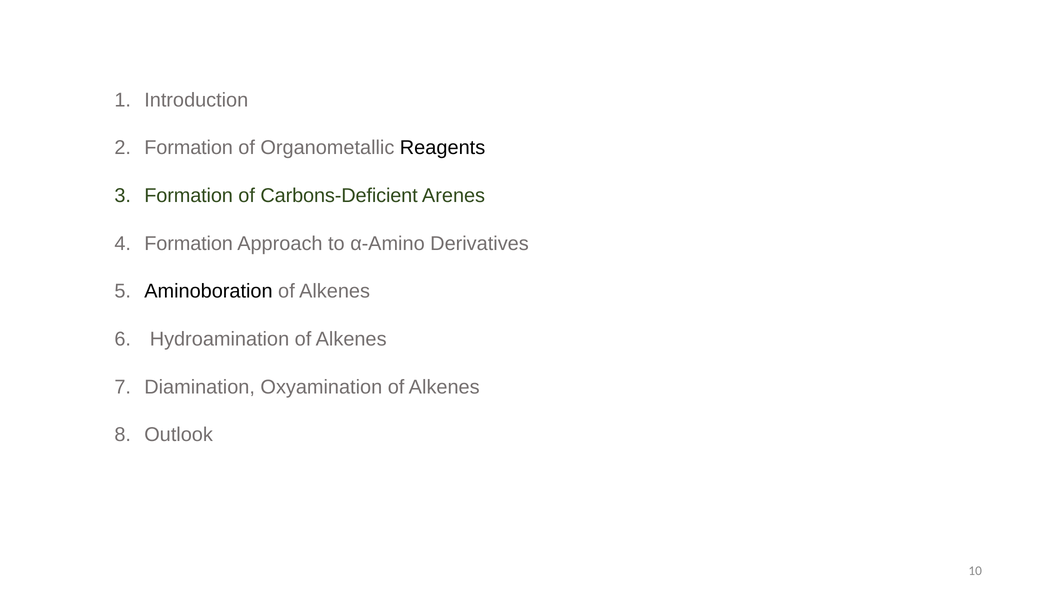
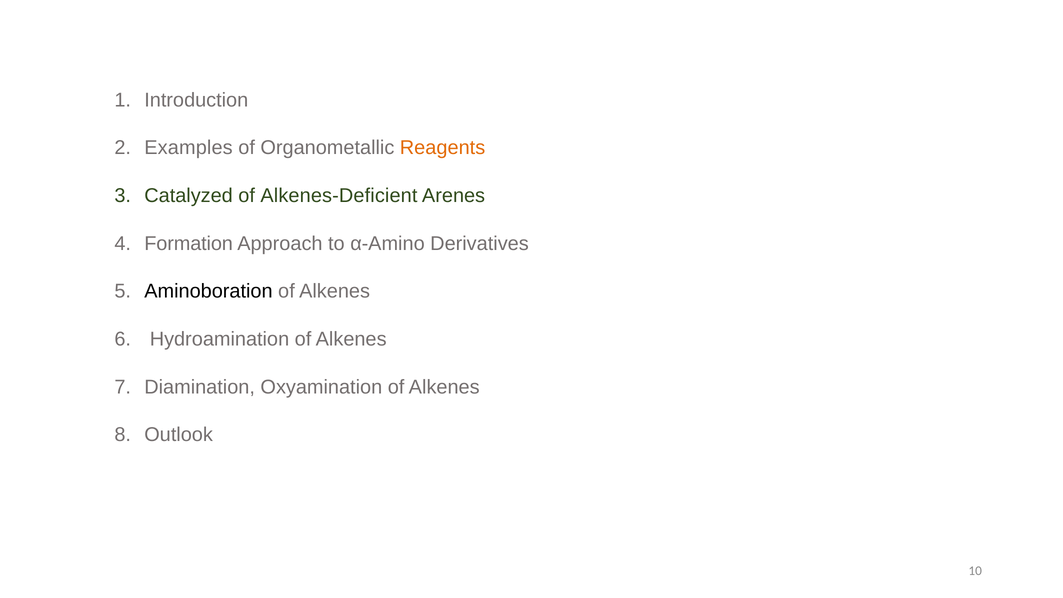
Formation: Formation -> Examples (189, 148)
Reagents colour: black -> orange (443, 148)
Formation: Formation -> Catalyzed (189, 196)
Carbons-Deficient: Carbons-Deficient -> Alkenes-Deficient (339, 196)
